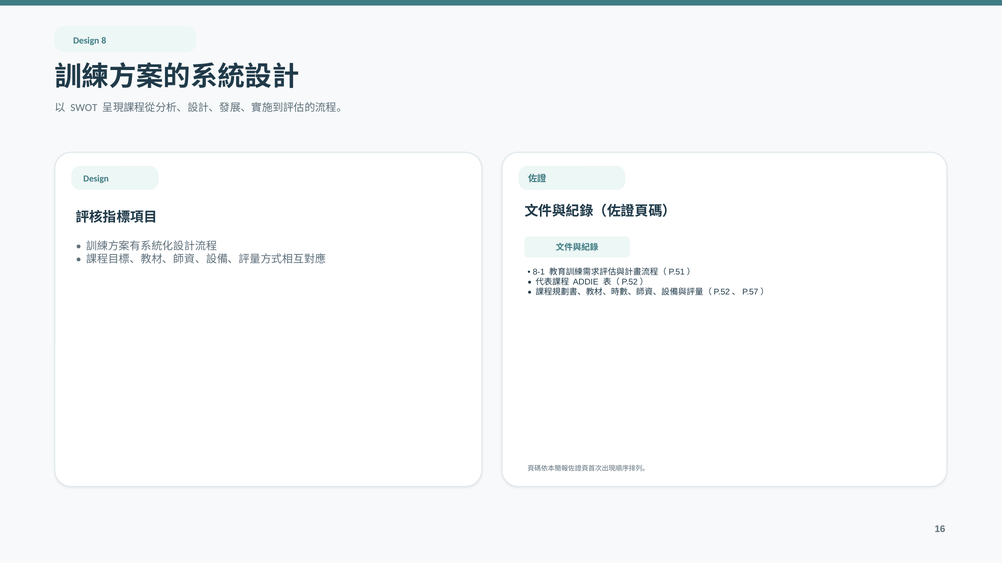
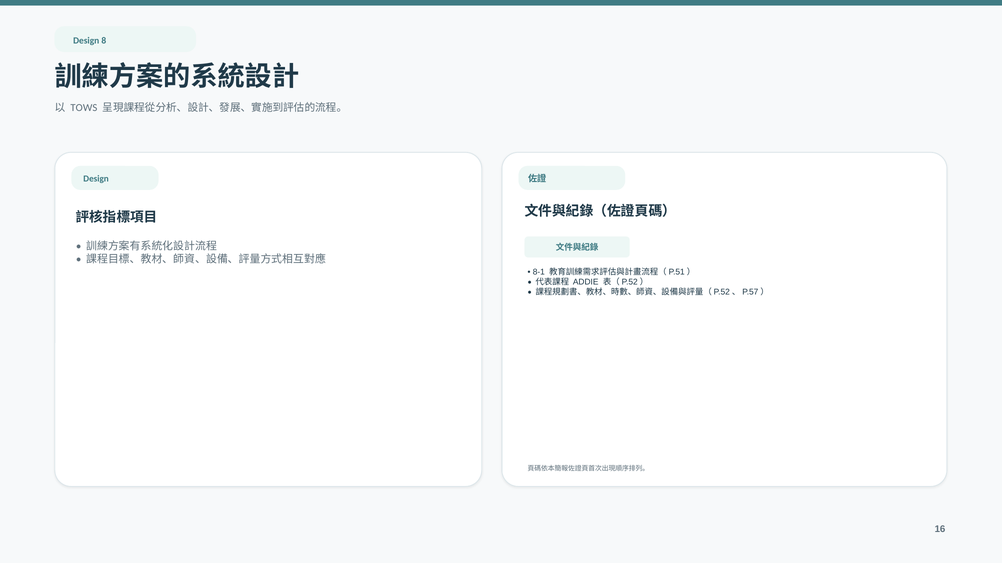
SWOT: SWOT -> TOWS (84, 108)
